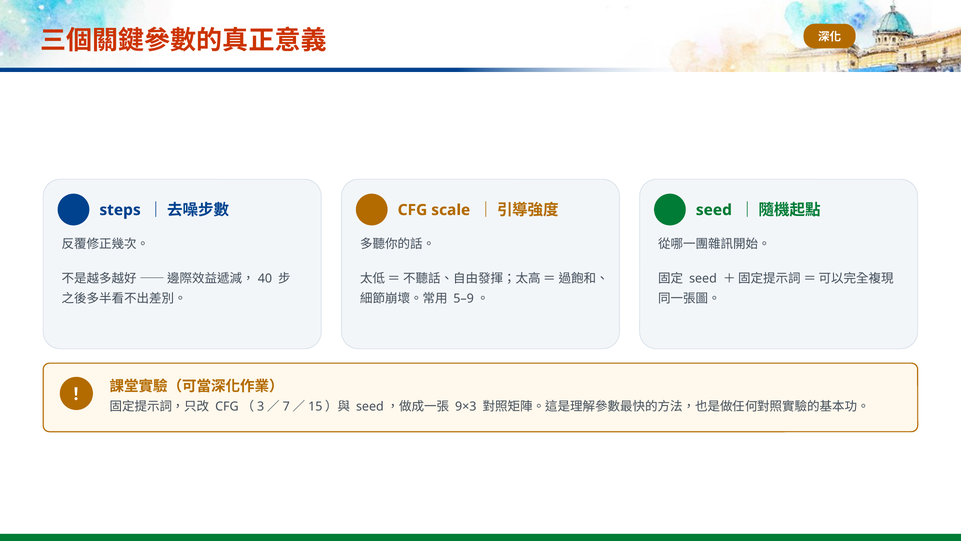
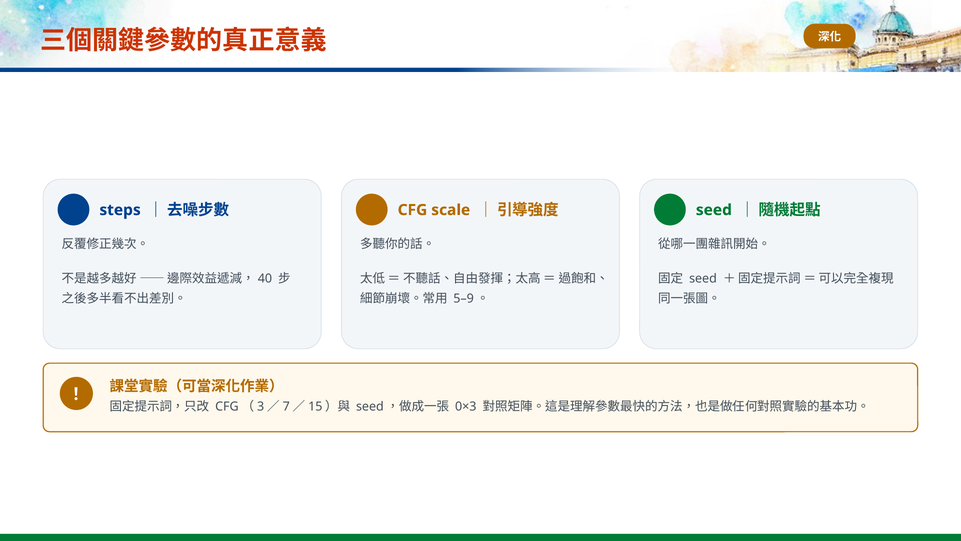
9×3: 9×3 -> 0×3 (466, 406)
